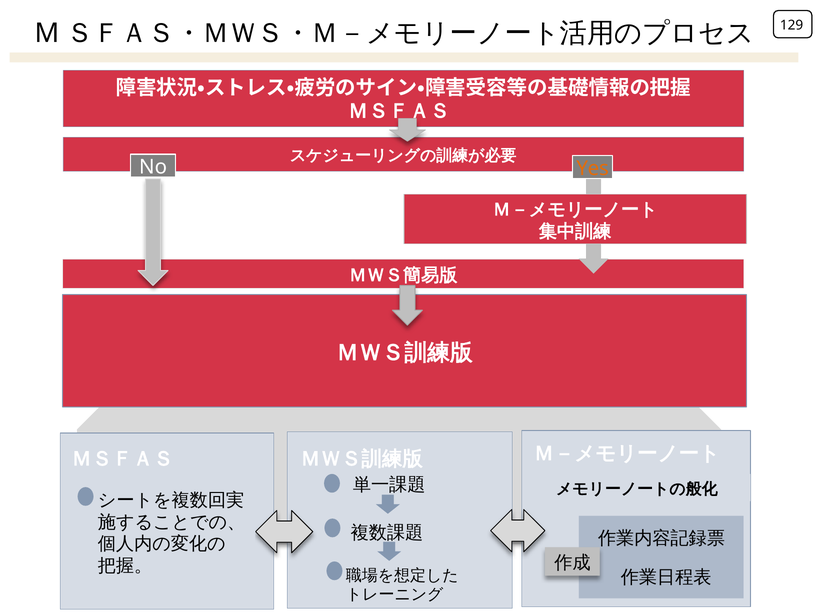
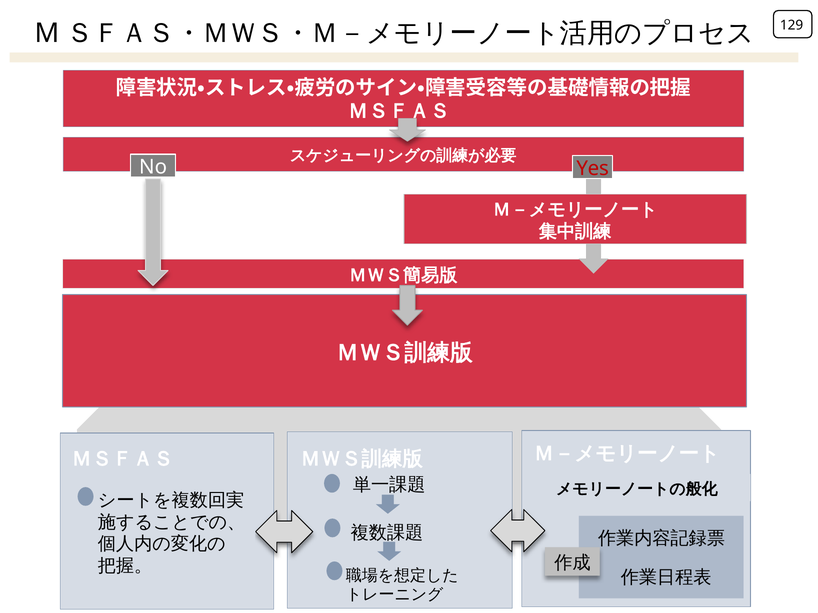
Yes colour: orange -> red (593, 169)
